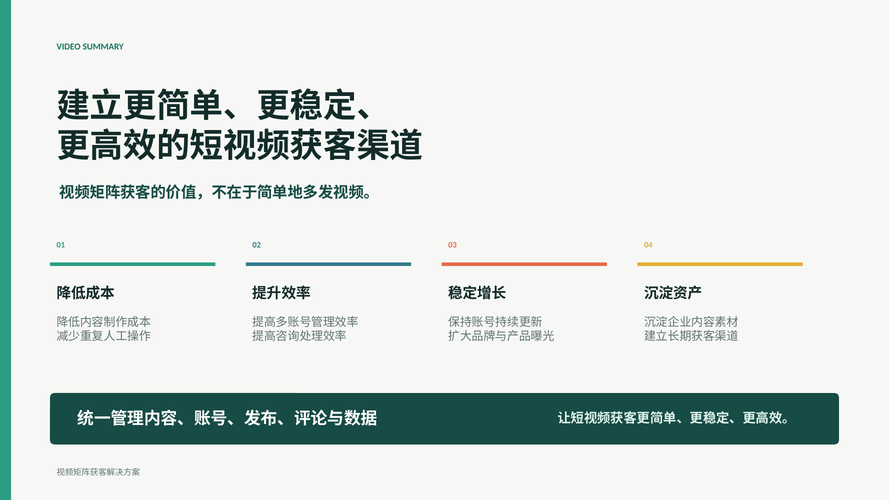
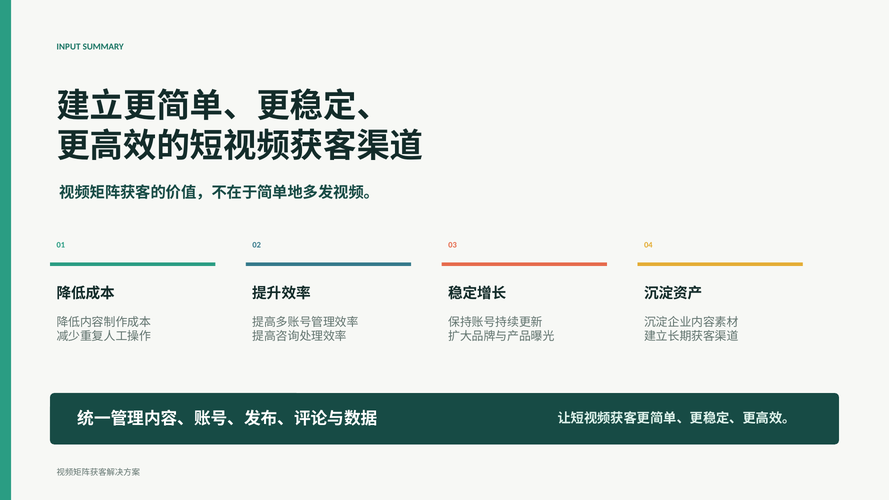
VIDEO: VIDEO -> INPUT (69, 47)
